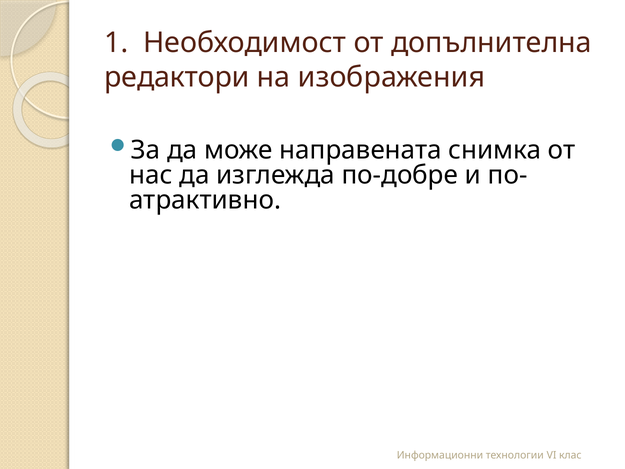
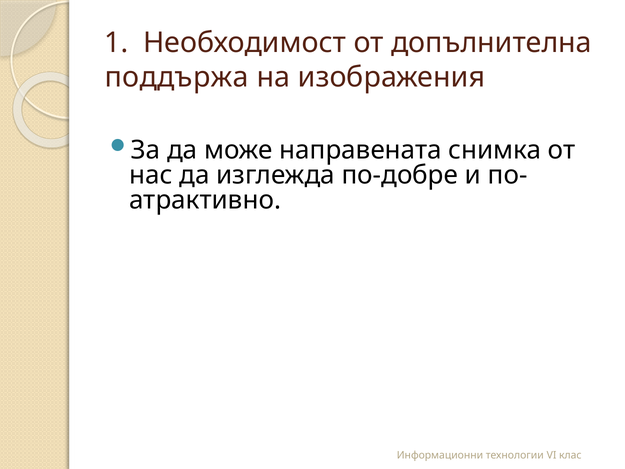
редактори: редактори -> поддържа (177, 77)
